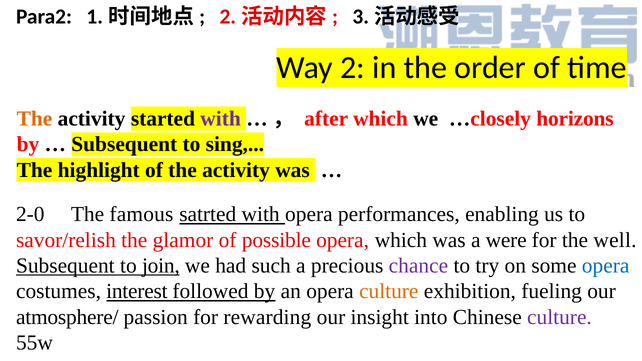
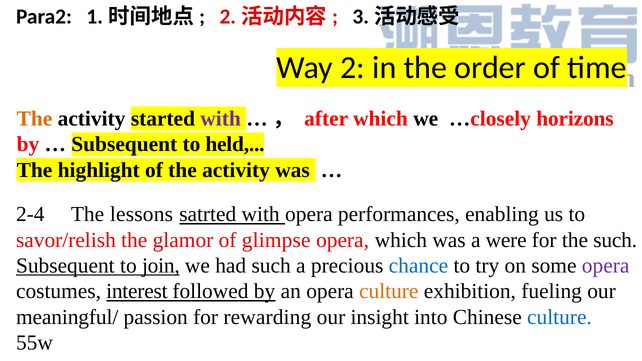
sing: sing -> held (235, 144)
2-0: 2-0 -> 2-4 (30, 214)
famous: famous -> lessons (141, 214)
possible: possible -> glimpse (276, 240)
the well: well -> such (615, 240)
chance colour: purple -> blue (418, 266)
opera colour: blue -> purple (606, 266)
atmosphere/: atmosphere/ -> meaningful/ (67, 317)
culture colour: purple -> blue (559, 317)
